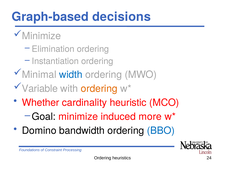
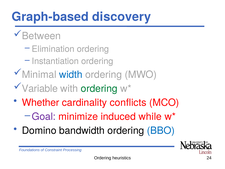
decisions: decisions -> discovery (122, 17)
Minimize: Minimize -> Between (41, 36)
ordering colour: orange -> green (99, 88)
heuristic: heuristic -> conflicts (128, 102)
Goal colour: black -> purple (44, 116)
more: more -> while (150, 116)
